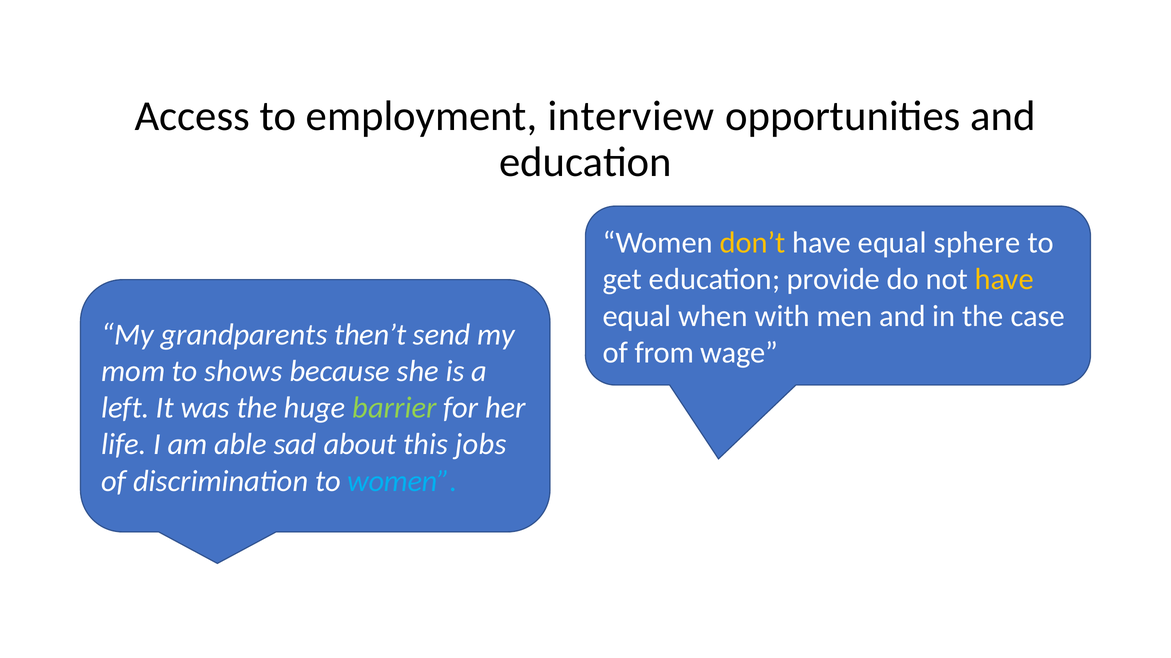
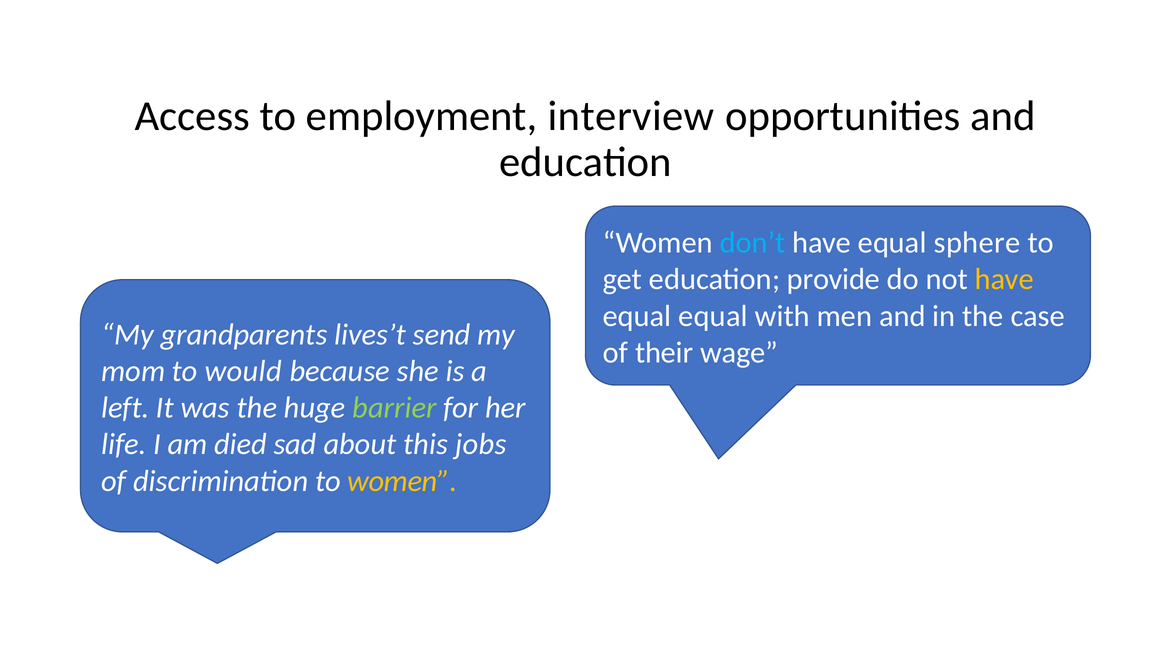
don’t colour: yellow -> light blue (753, 243)
equal when: when -> equal (713, 316)
then’t: then’t -> lives’t (370, 335)
from: from -> their (664, 353)
shows: shows -> would (243, 372)
able: able -> died (241, 445)
women colour: light blue -> yellow (402, 481)
